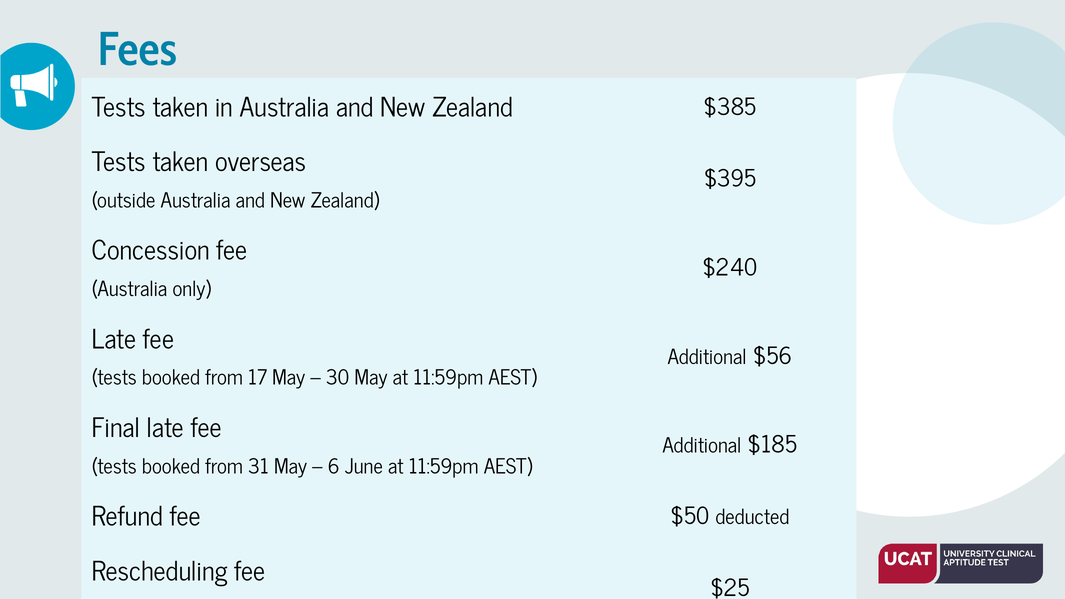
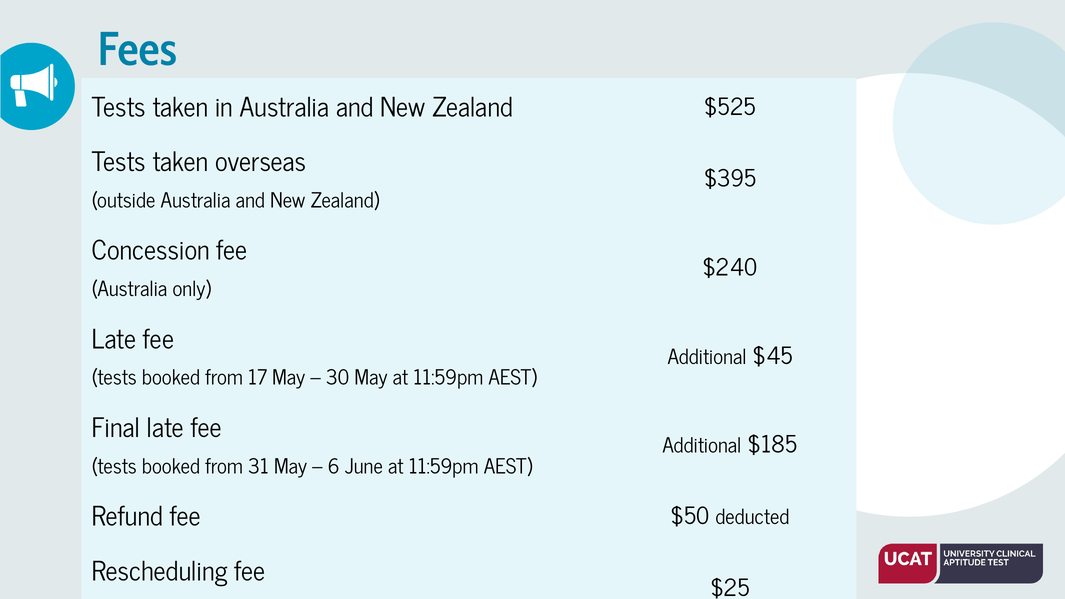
$385: $385 -> $525 (730, 108)
$56: $56 -> $45 (773, 356)
